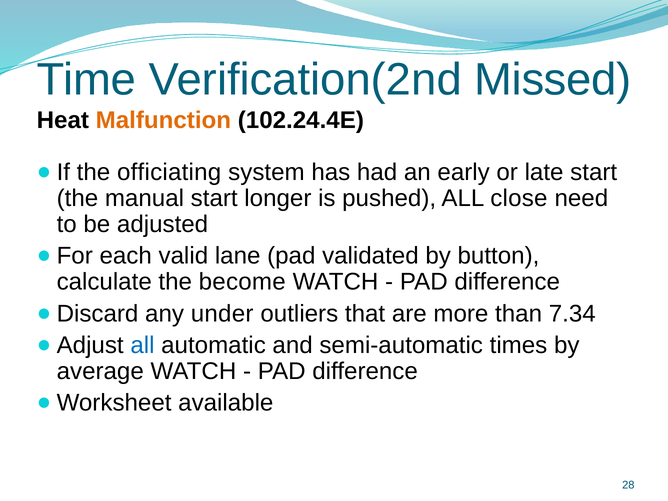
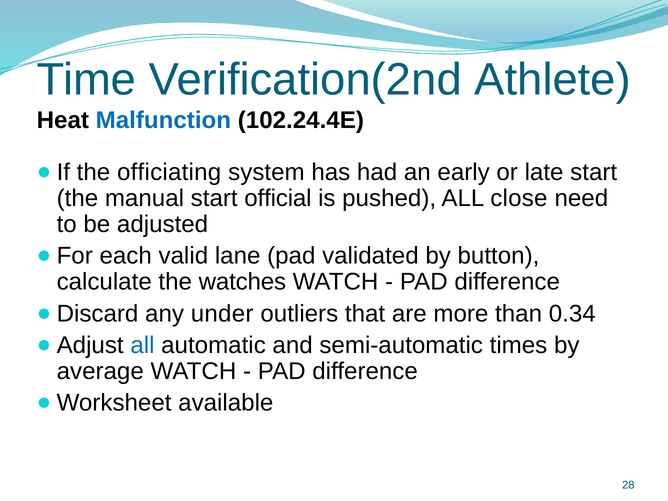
Missed: Missed -> Athlete (553, 80)
Malfunction colour: orange -> blue (163, 120)
longer: longer -> official (278, 198)
become: become -> watches (242, 282)
7.34: 7.34 -> 0.34 (572, 314)
